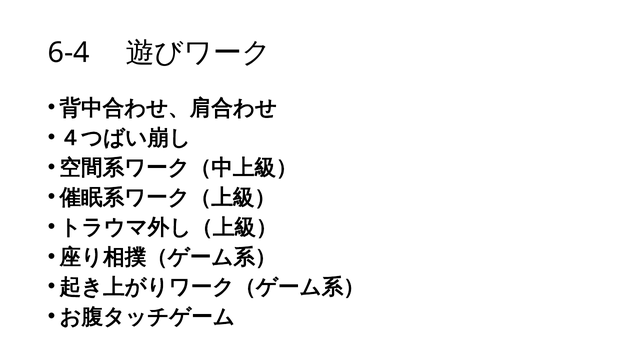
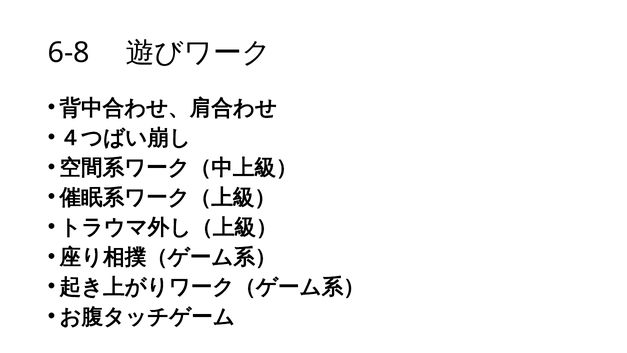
6-4: 6-4 -> 6-8 (69, 53)
